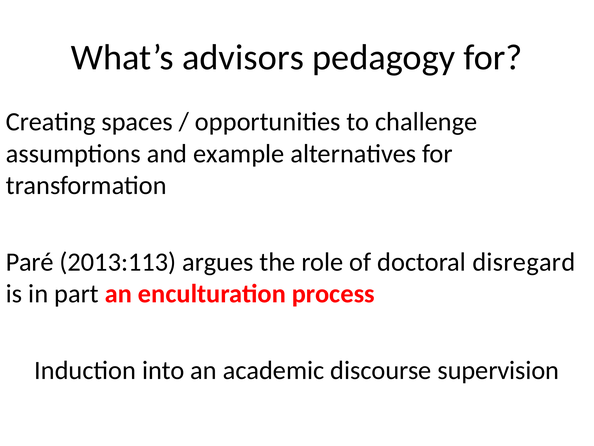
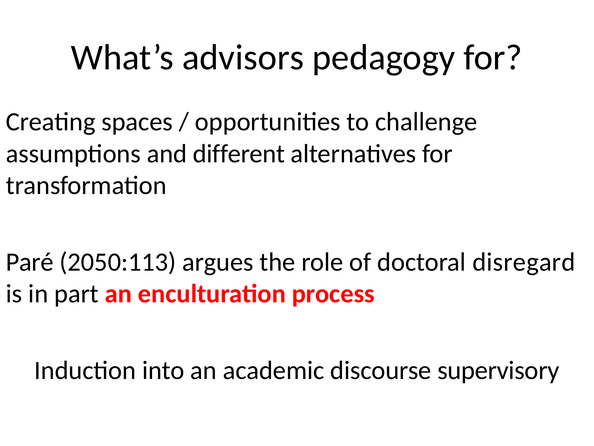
example: example -> different (239, 153)
2013:113: 2013:113 -> 2050:113 (118, 262)
supervision: supervision -> supervisory (498, 370)
